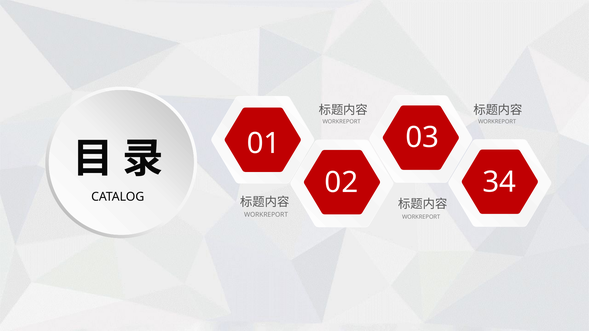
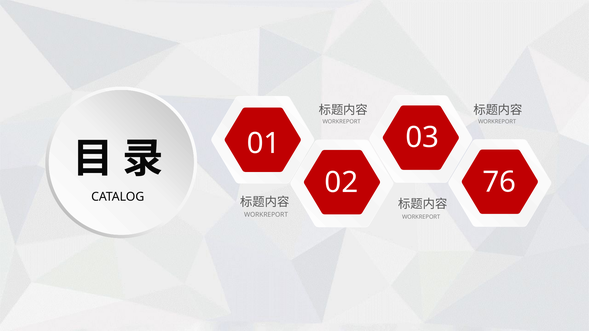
34: 34 -> 76 (499, 182)
